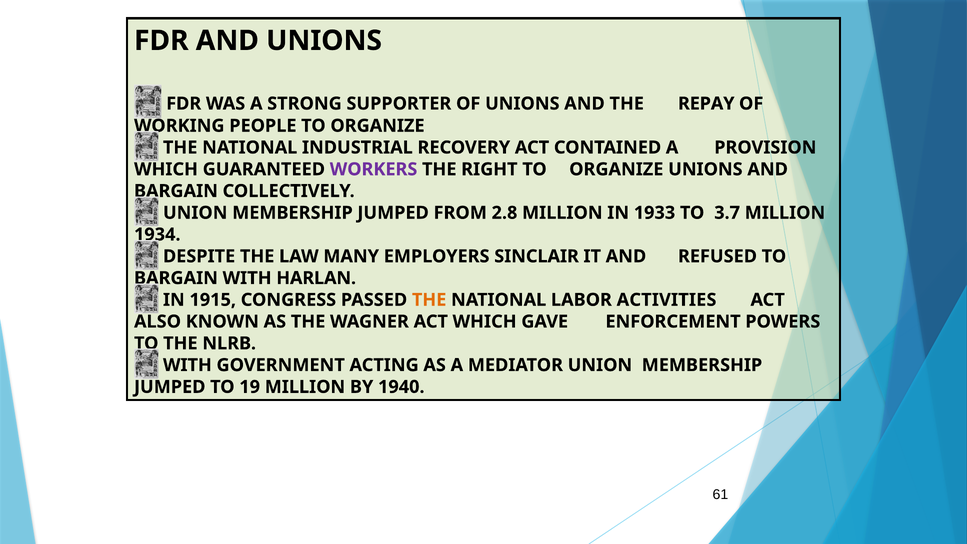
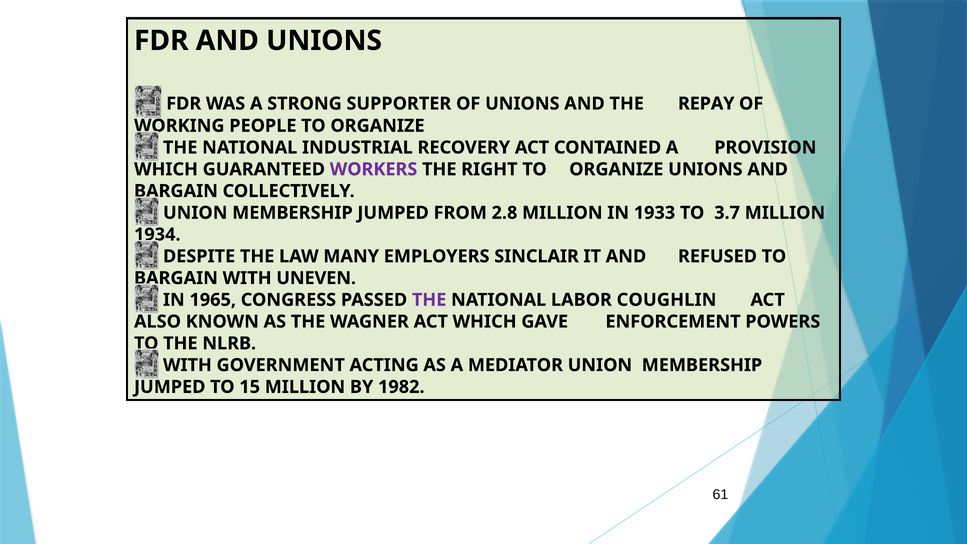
HARLAN: HARLAN -> UNEVEN (316, 278)
1915: 1915 -> 1965 (213, 300)
THE colour: orange -> purple (429, 300)
ACTIVITIES: ACTIVITIES -> COUGHLIN (667, 300)
19: 19 -> 15 (250, 387)
1940: 1940 -> 1982 (401, 387)
